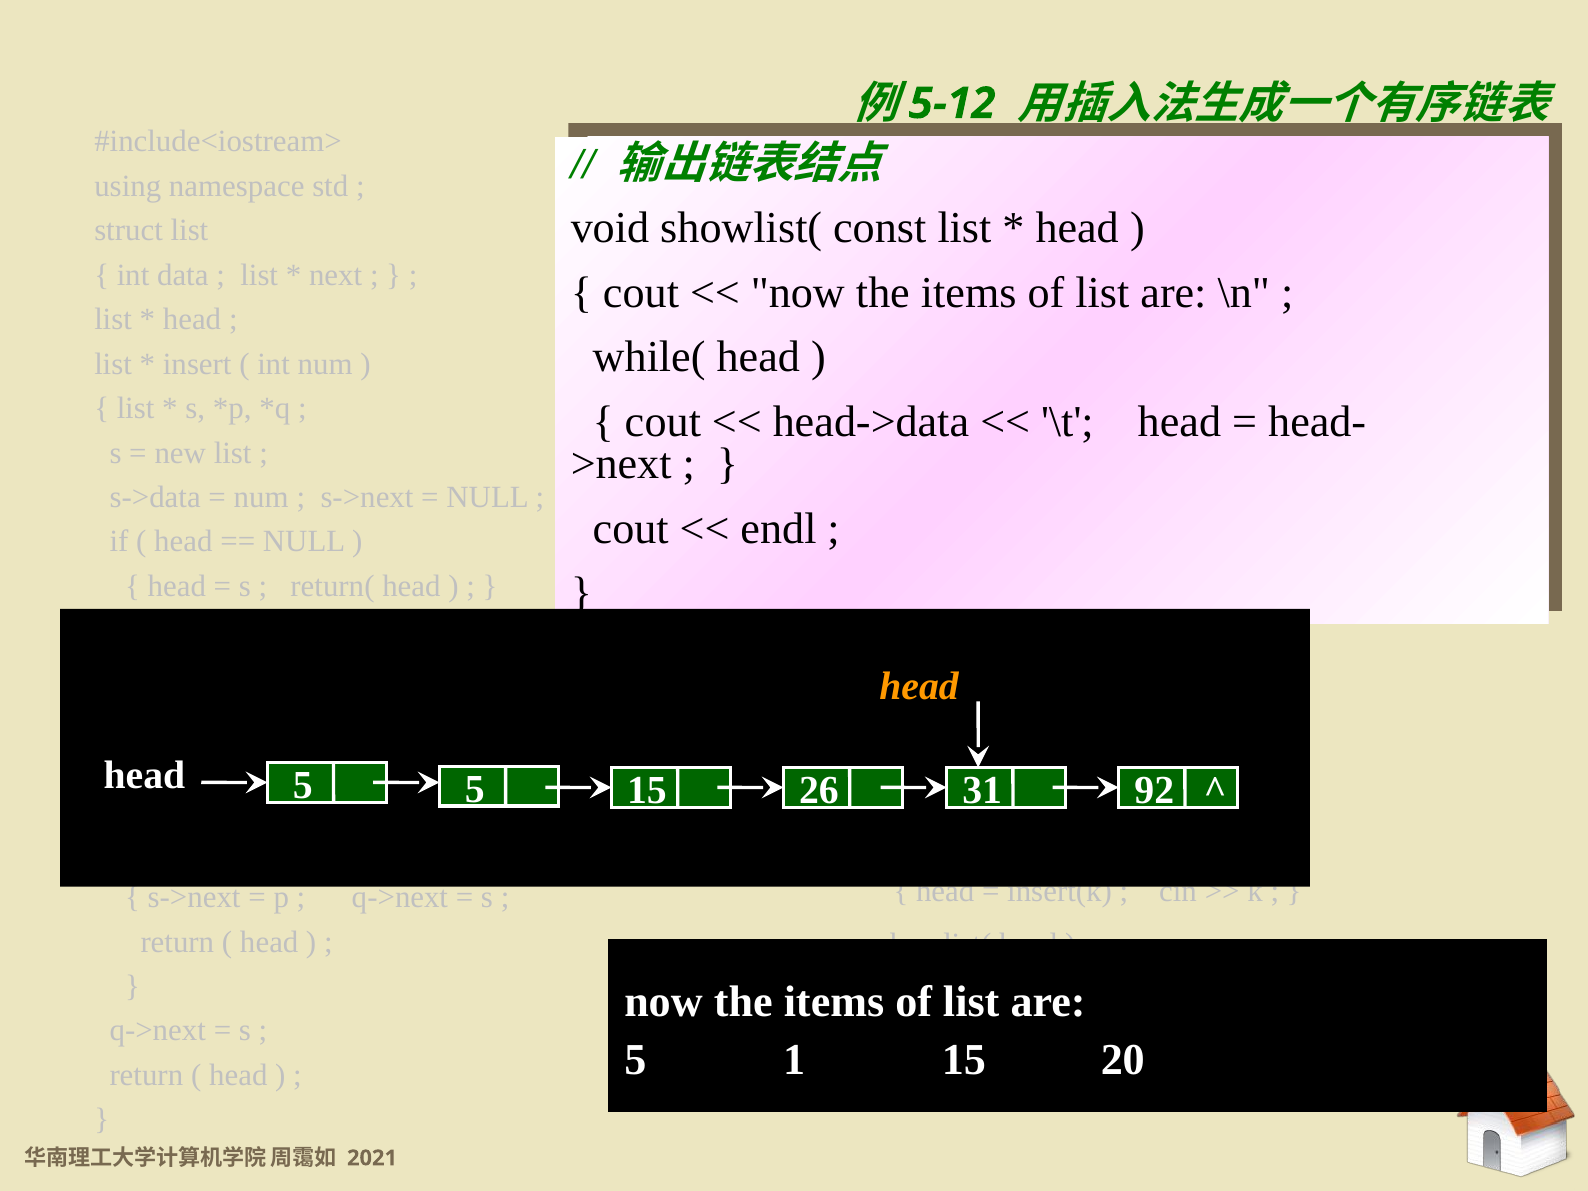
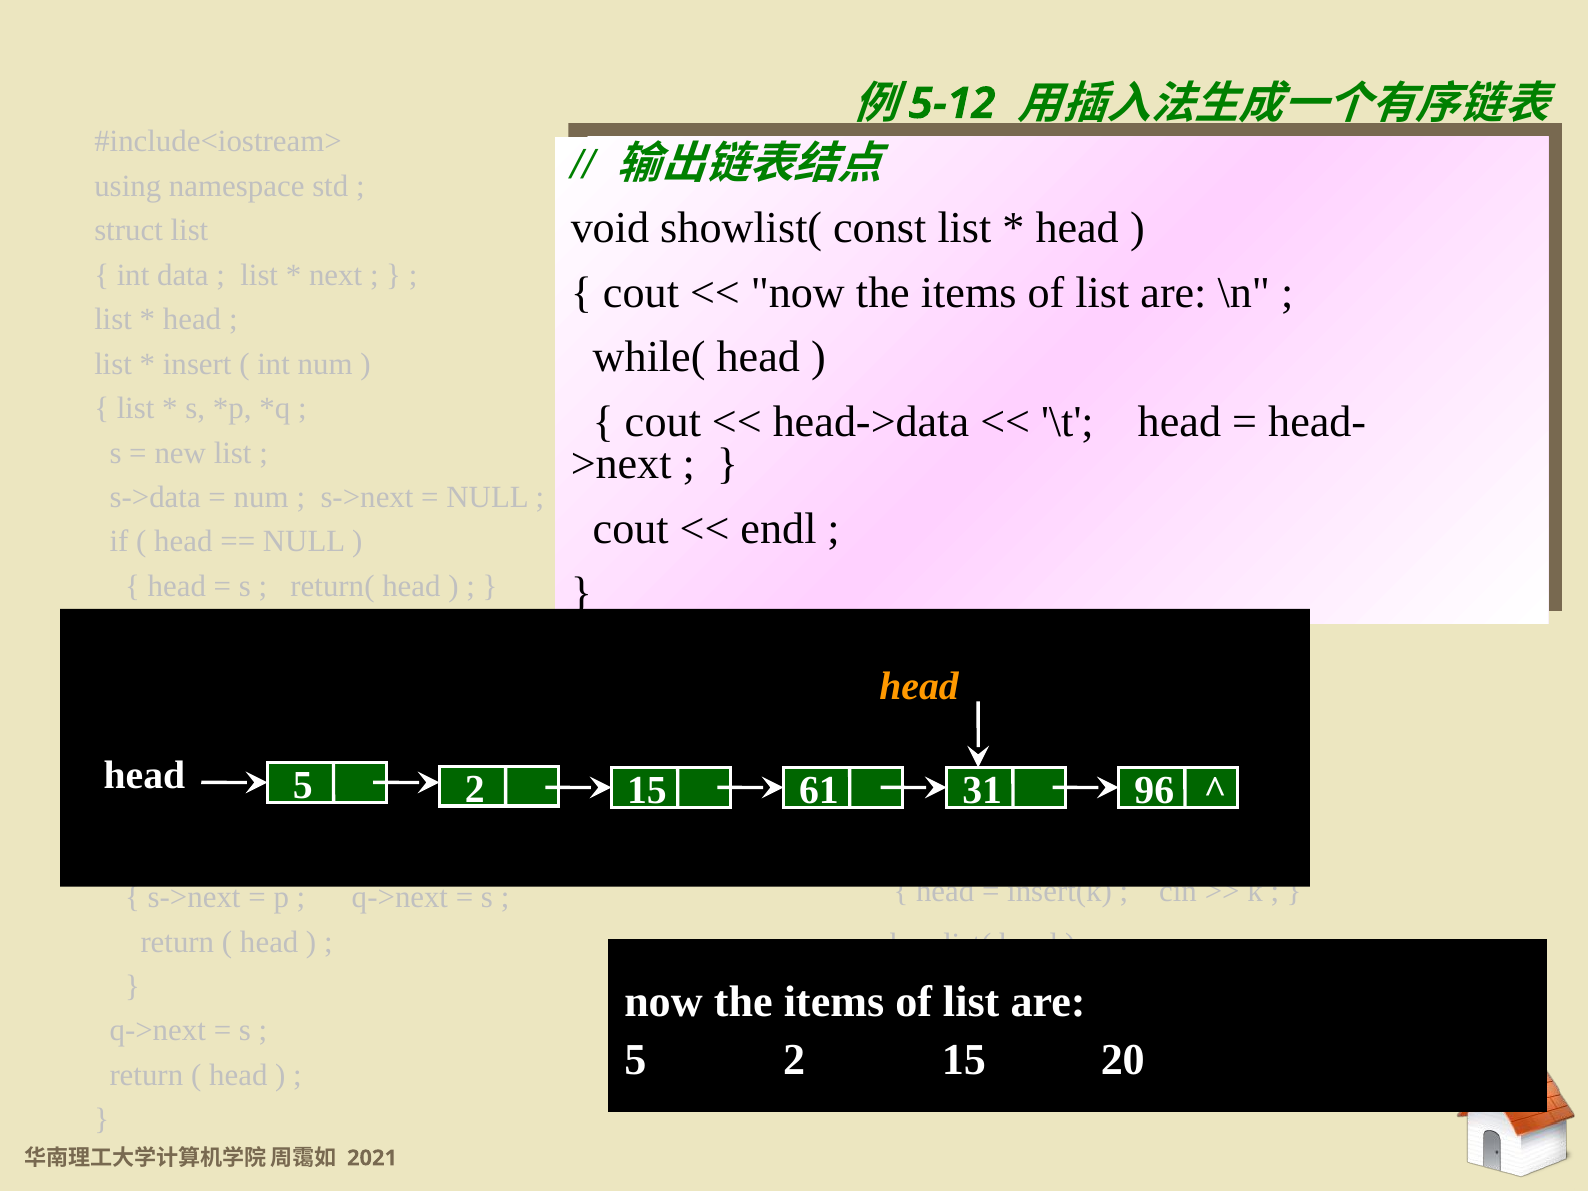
5: 5 -> 2 (475, 789)
26: 26 -> 61 (819, 790)
92: 92 -> 96 (1154, 790)
5 1: 1 -> 2 (794, 1060)
